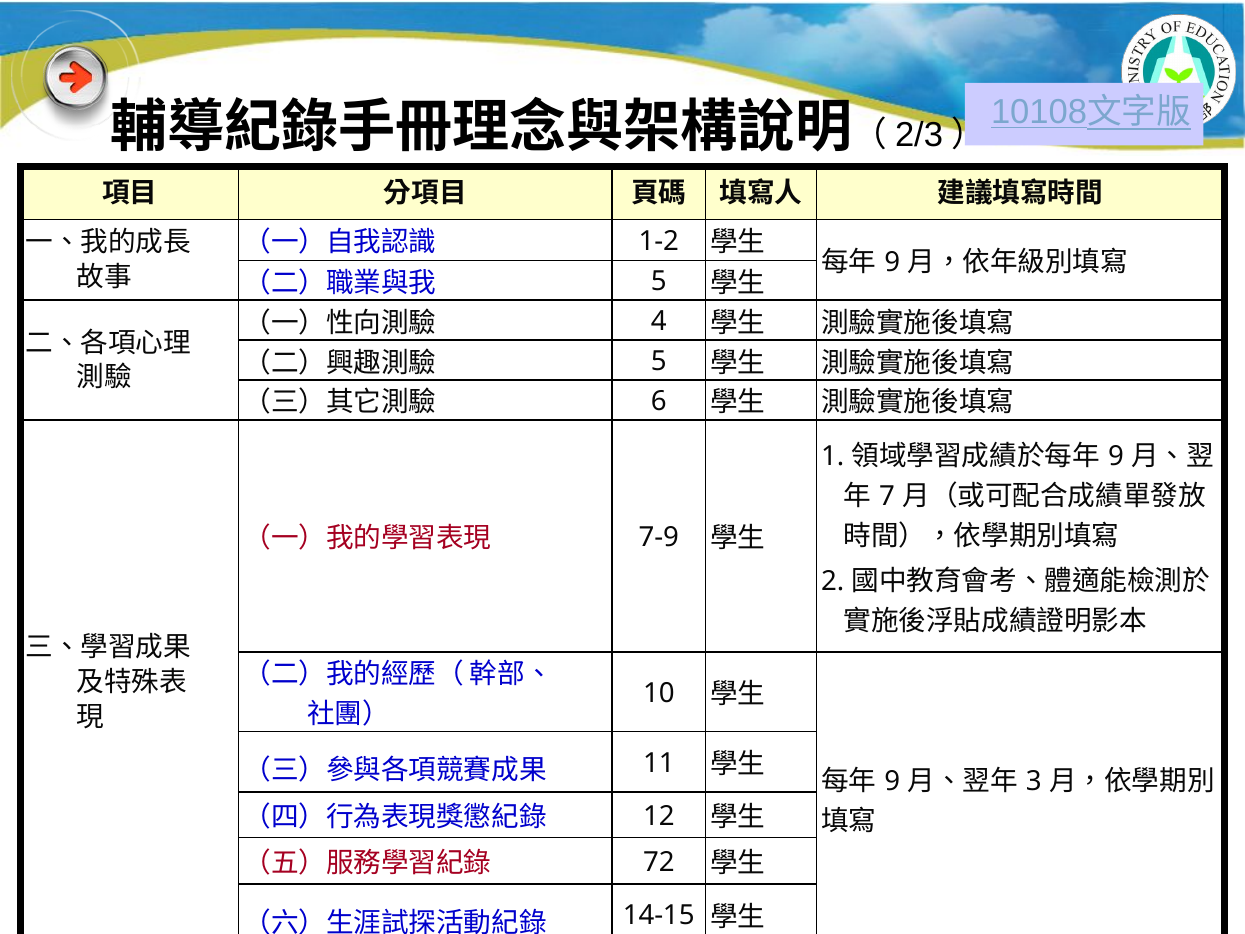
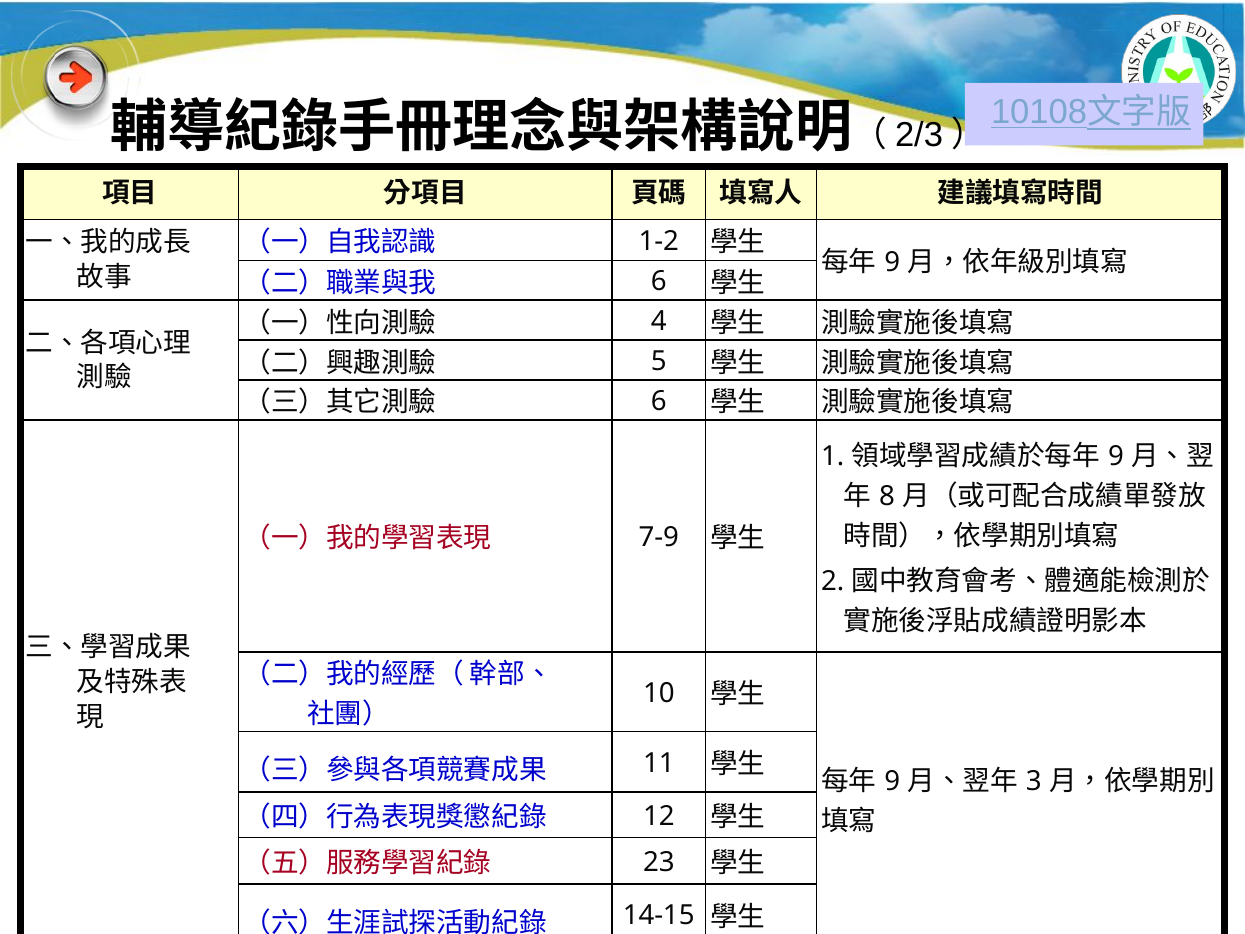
5: 5 -> 6 (659, 282)
7: 7 -> 8 (887, 496)
72: 72 -> 23 (659, 862)
